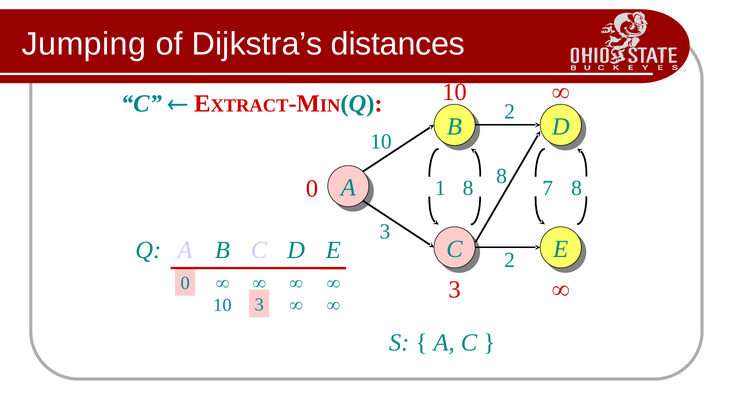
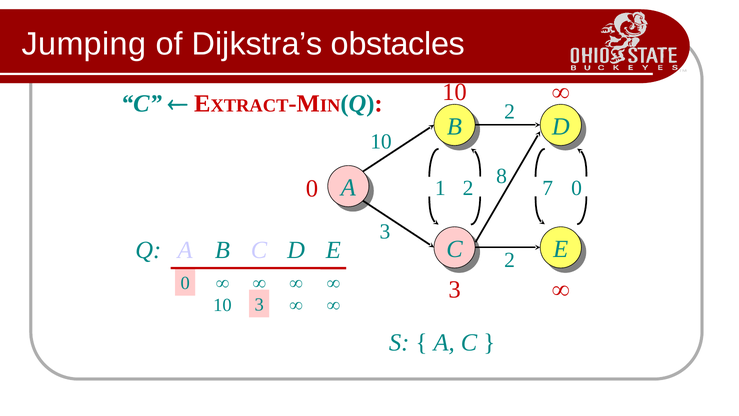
distances: distances -> obstacles (398, 44)
1 8: 8 -> 2 (468, 188)
7 8: 8 -> 0 (577, 188)
